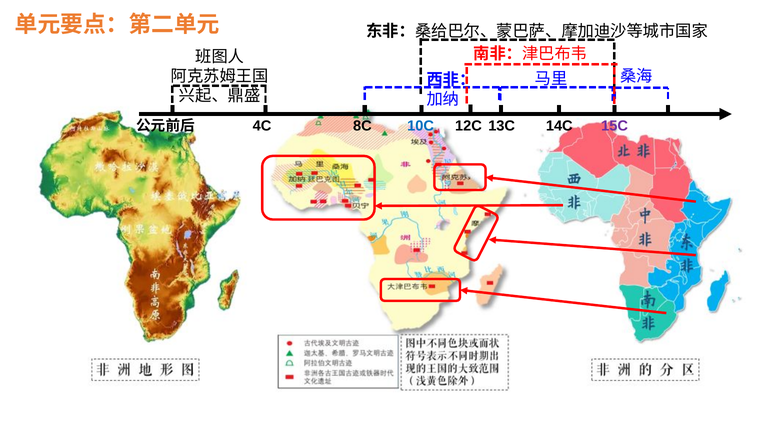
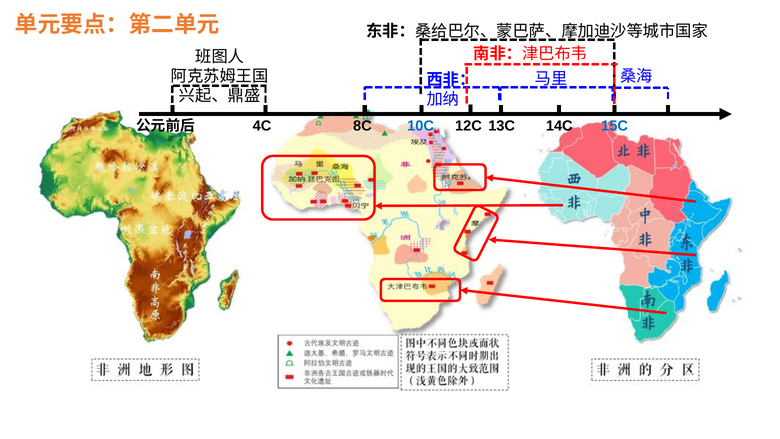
15C colour: purple -> blue (615, 126)
